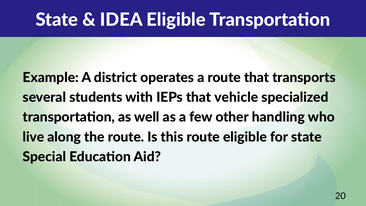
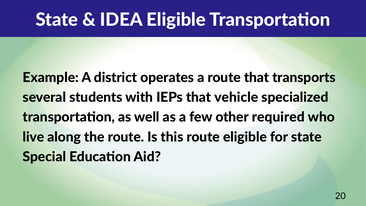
handling: handling -> required (278, 117)
